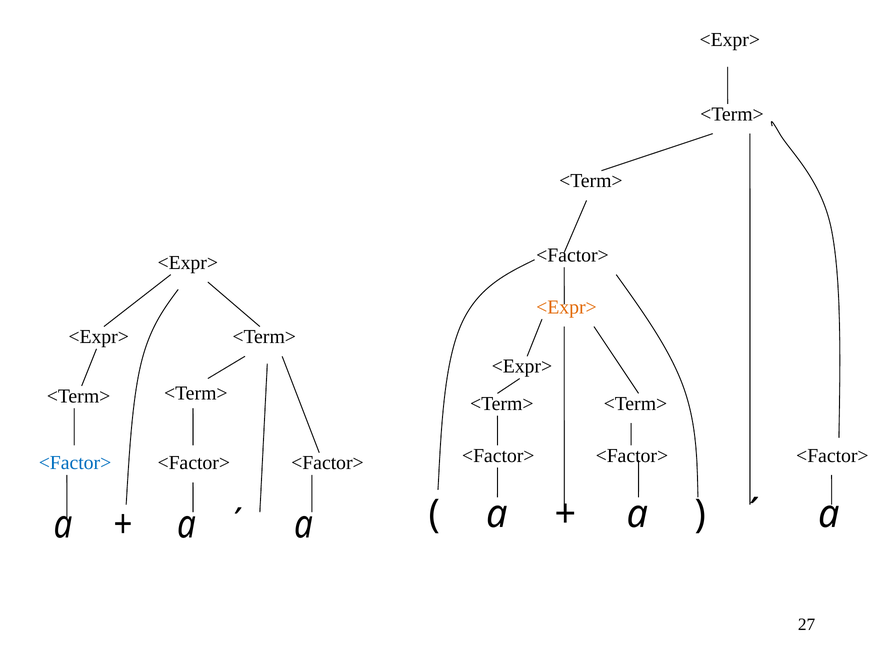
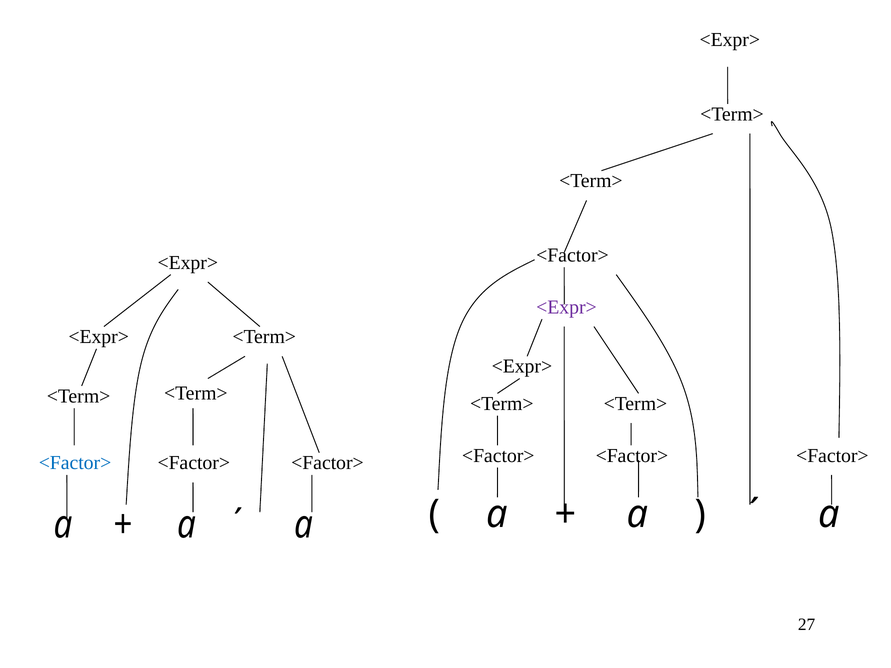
<Expr> colour: orange -> purple (566, 307)
